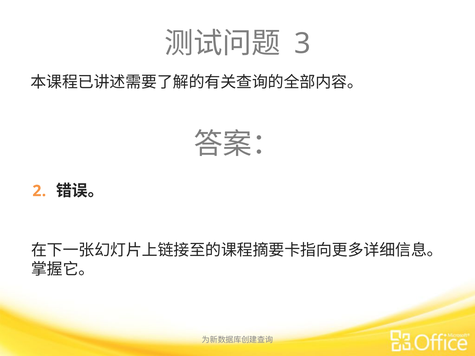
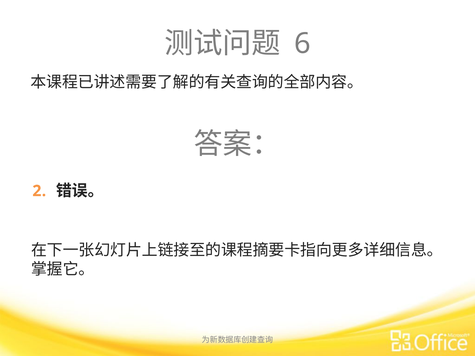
3: 3 -> 6 (302, 44)
